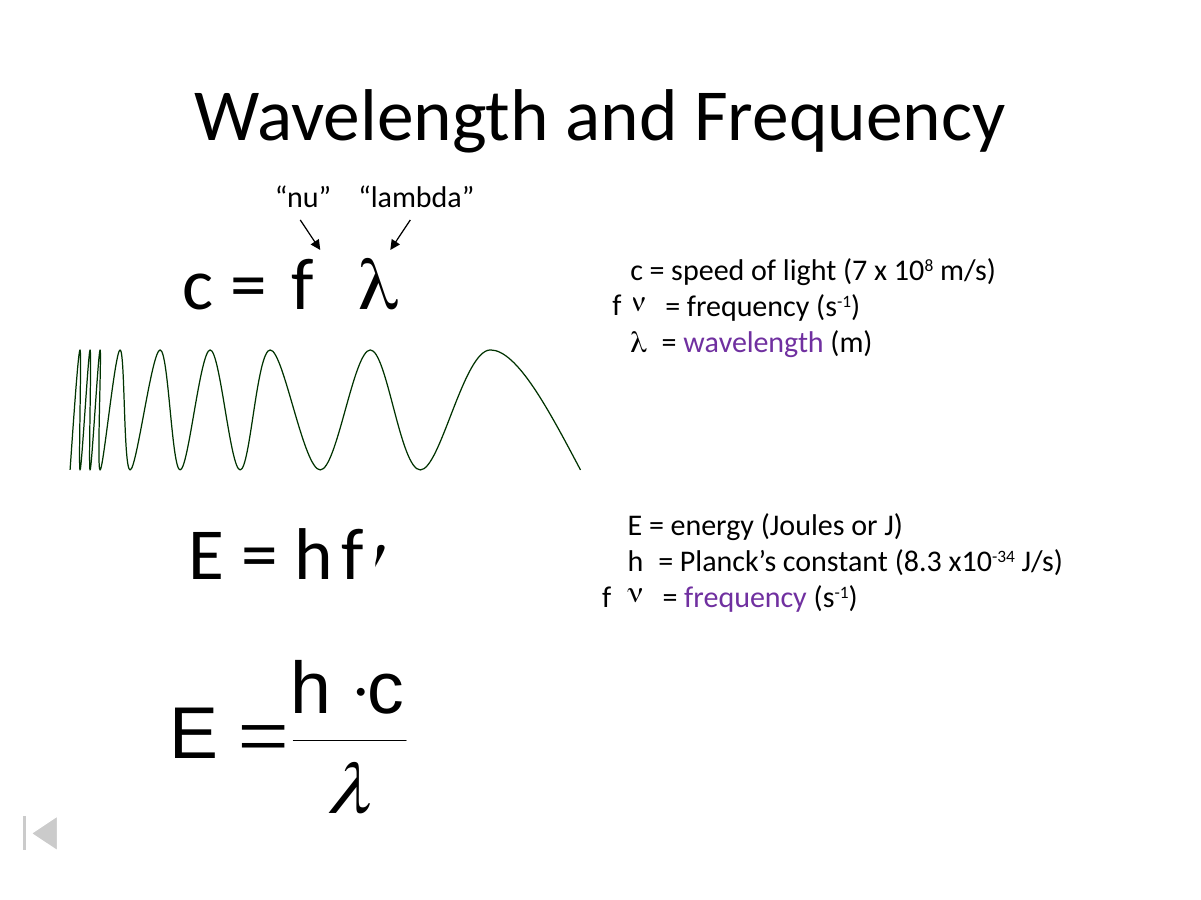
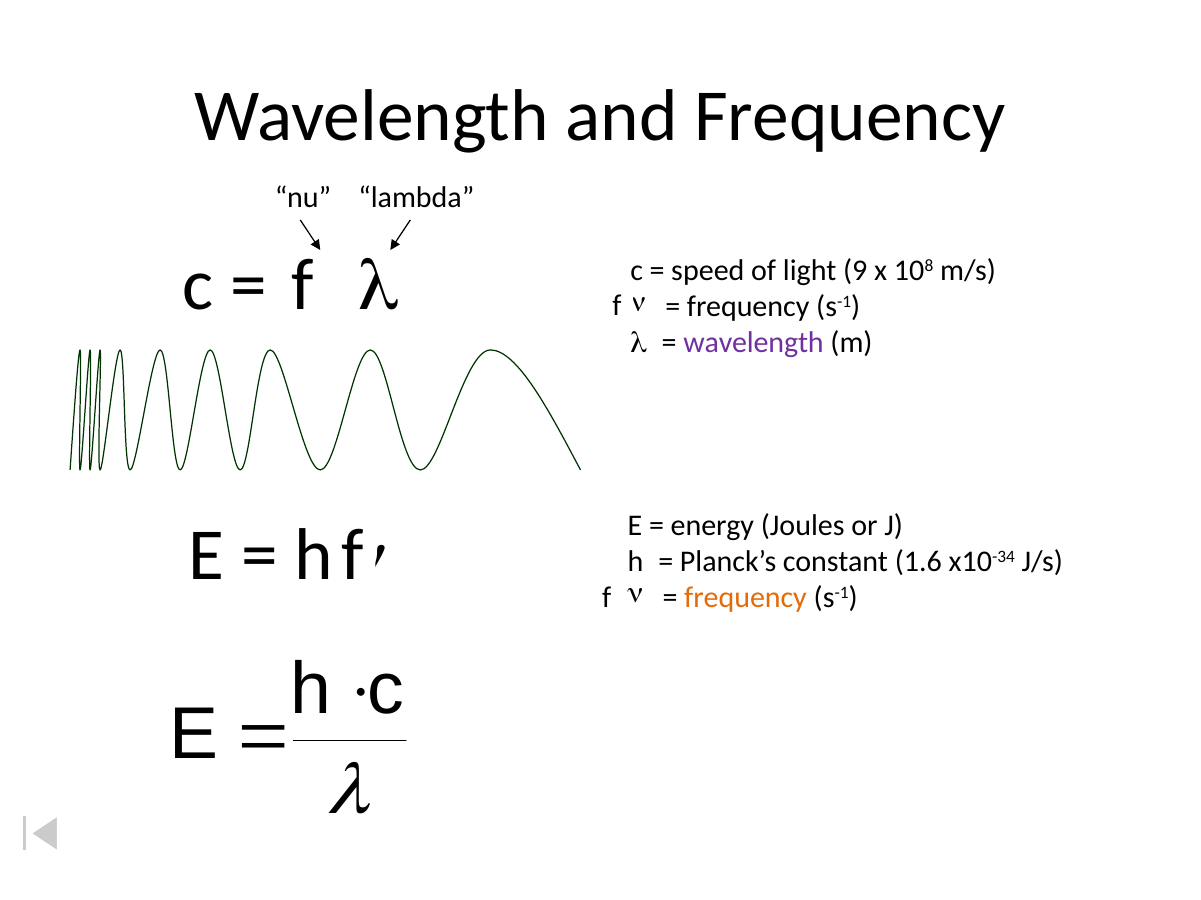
7: 7 -> 9 (855, 271)
8.3: 8.3 -> 1.6 (918, 562)
frequency colour: purple -> orange (746, 598)
